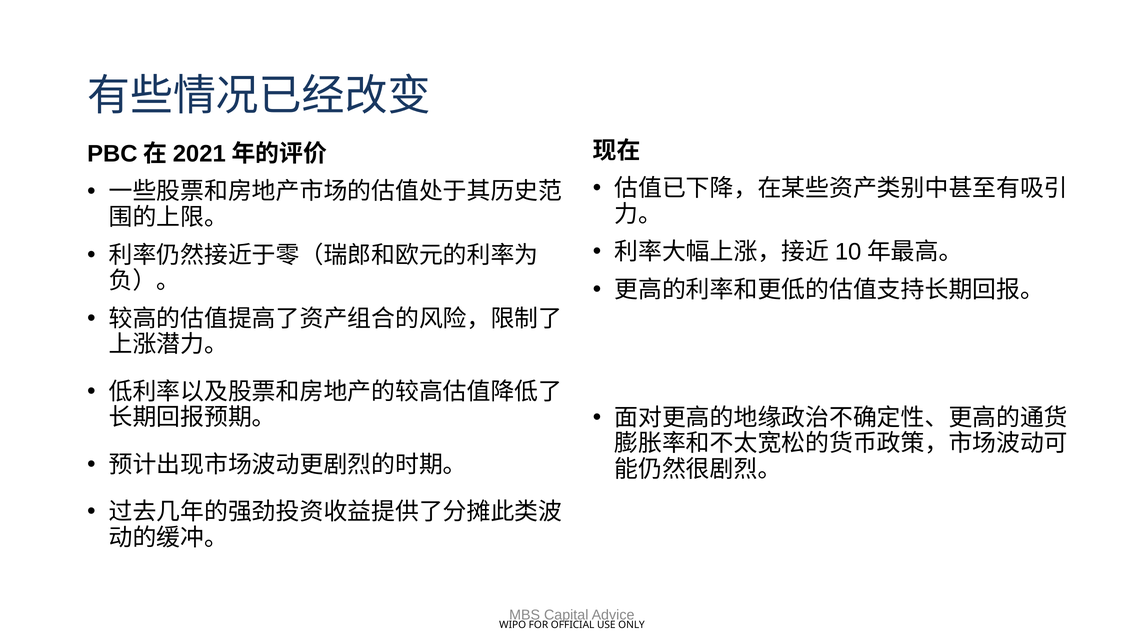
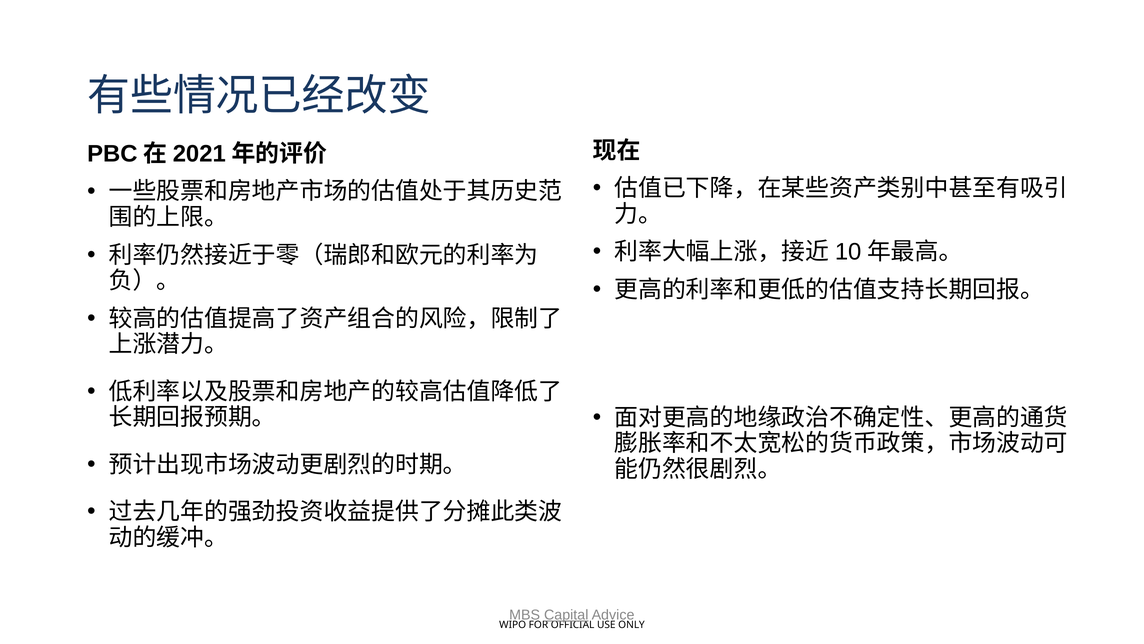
Capital underline: none -> present (566, 615)
